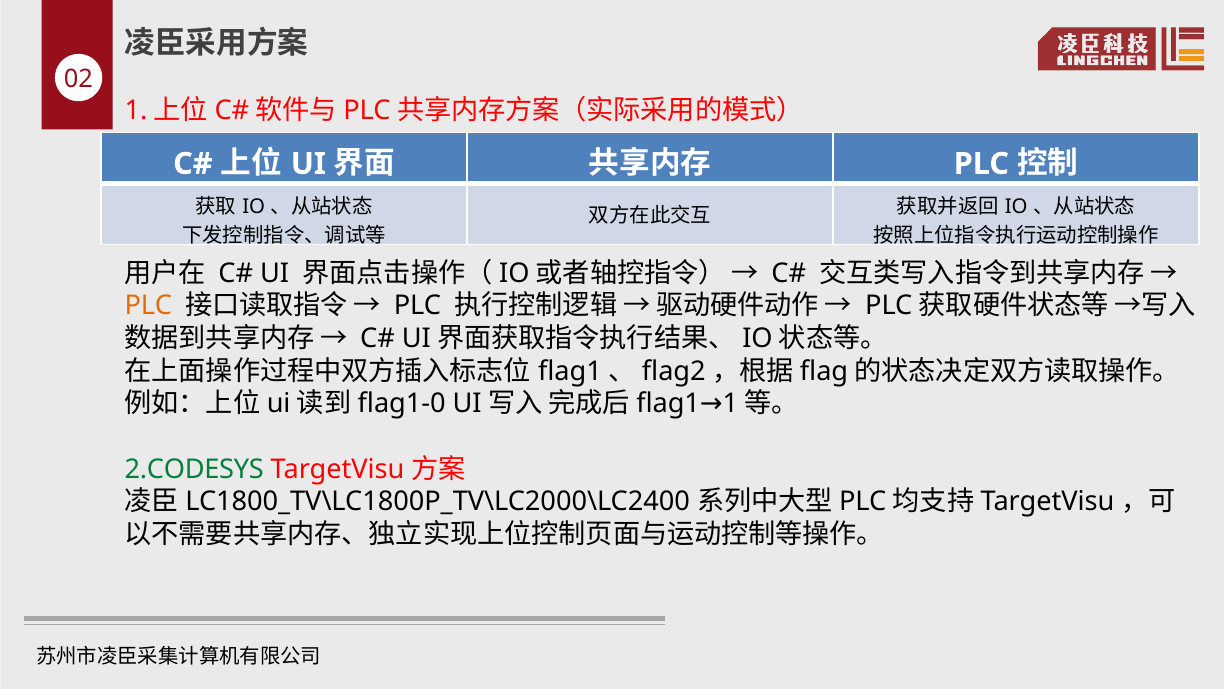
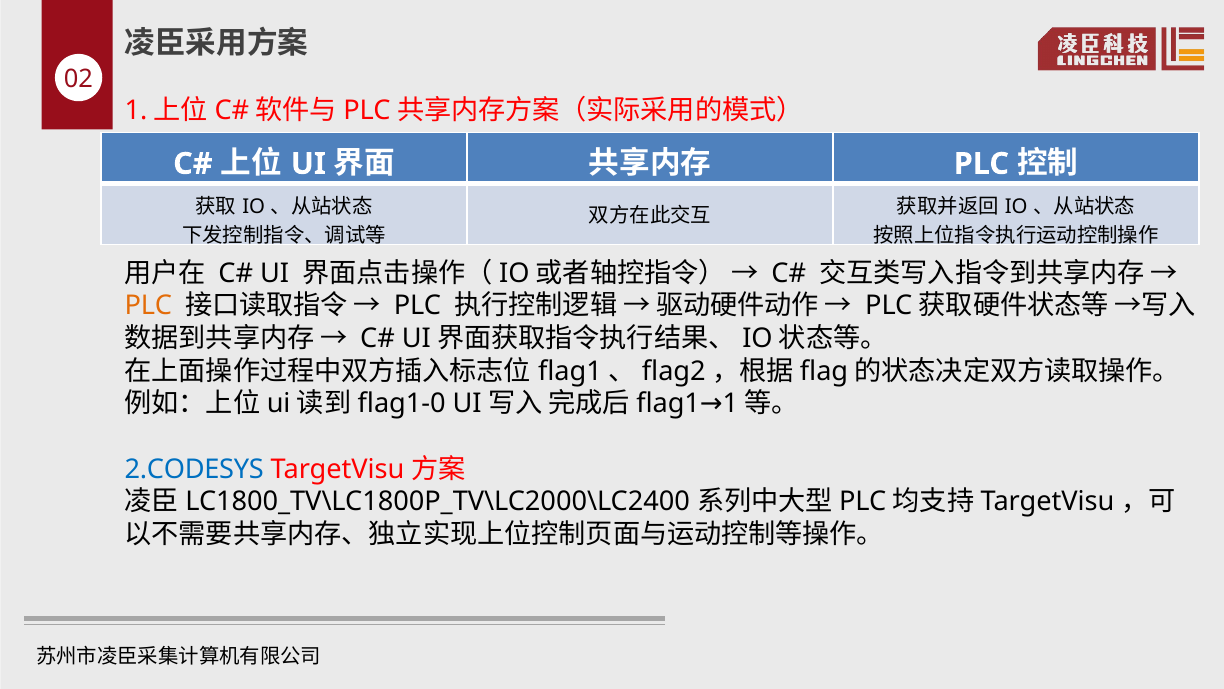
2.CODESYS colour: green -> blue (194, 469)
